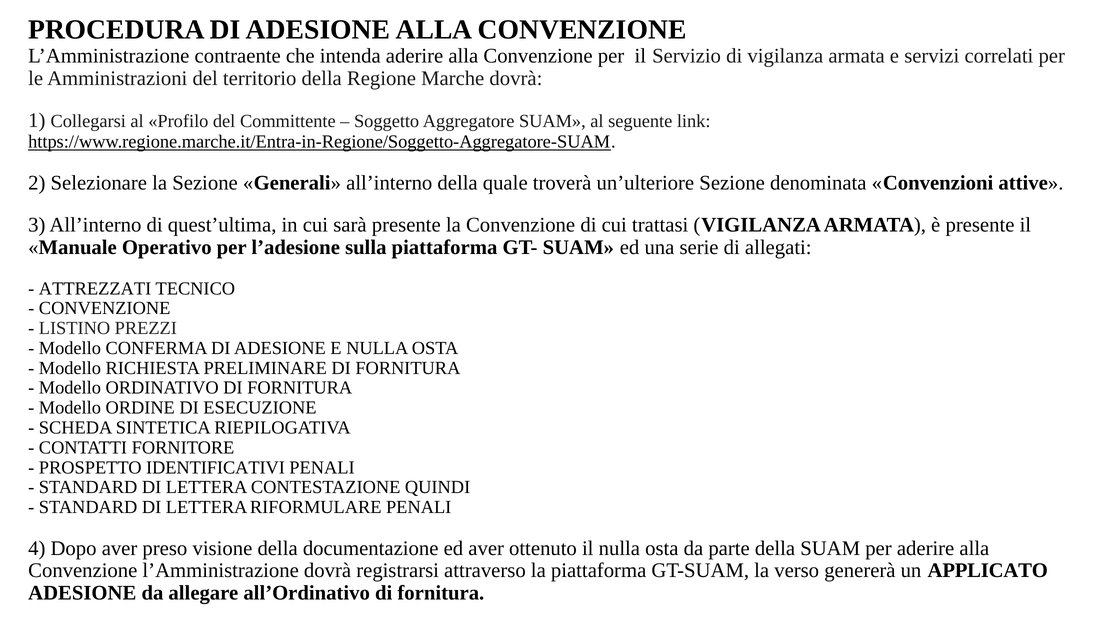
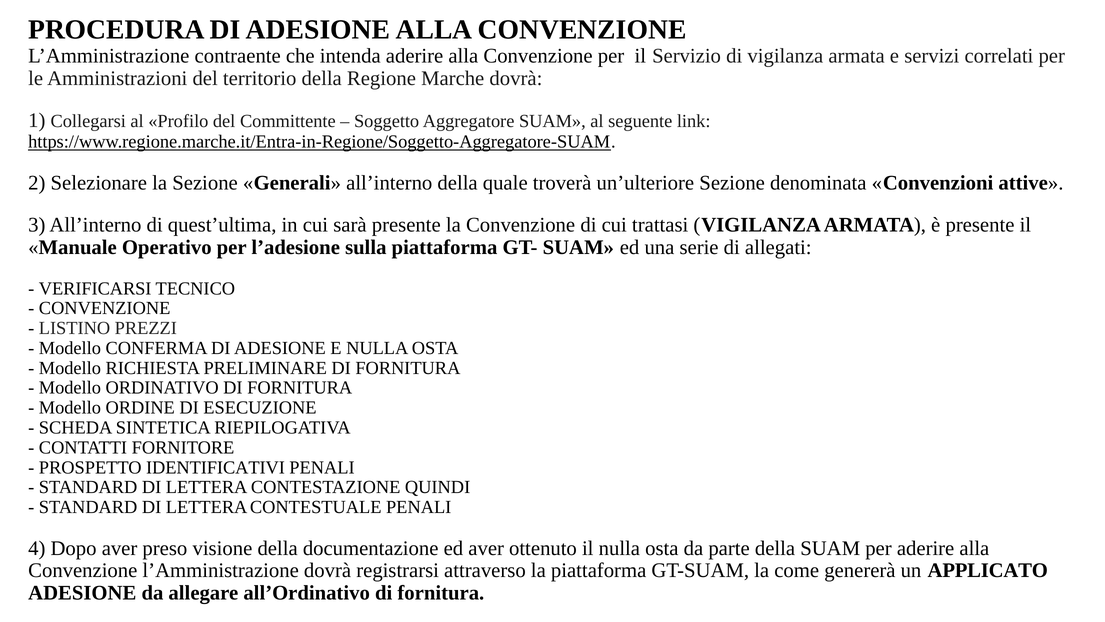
ATTREZZATI: ATTREZZATI -> VERIFICARSI (95, 288)
RIFORMULARE: RIFORMULARE -> CONTESTUALE (316, 507)
verso: verso -> come (797, 570)
